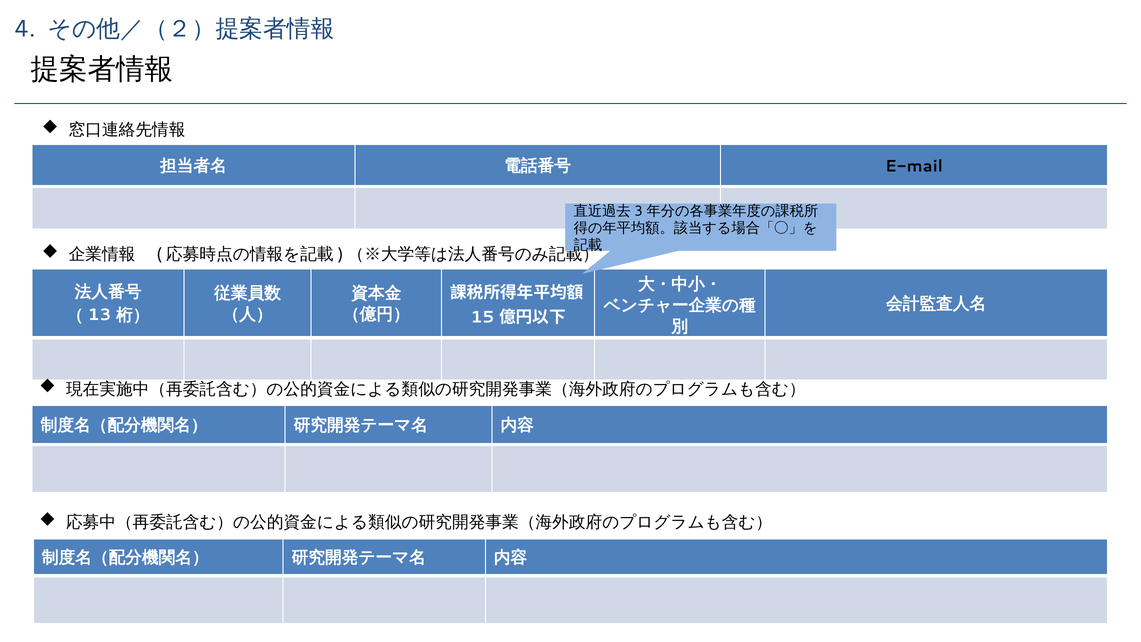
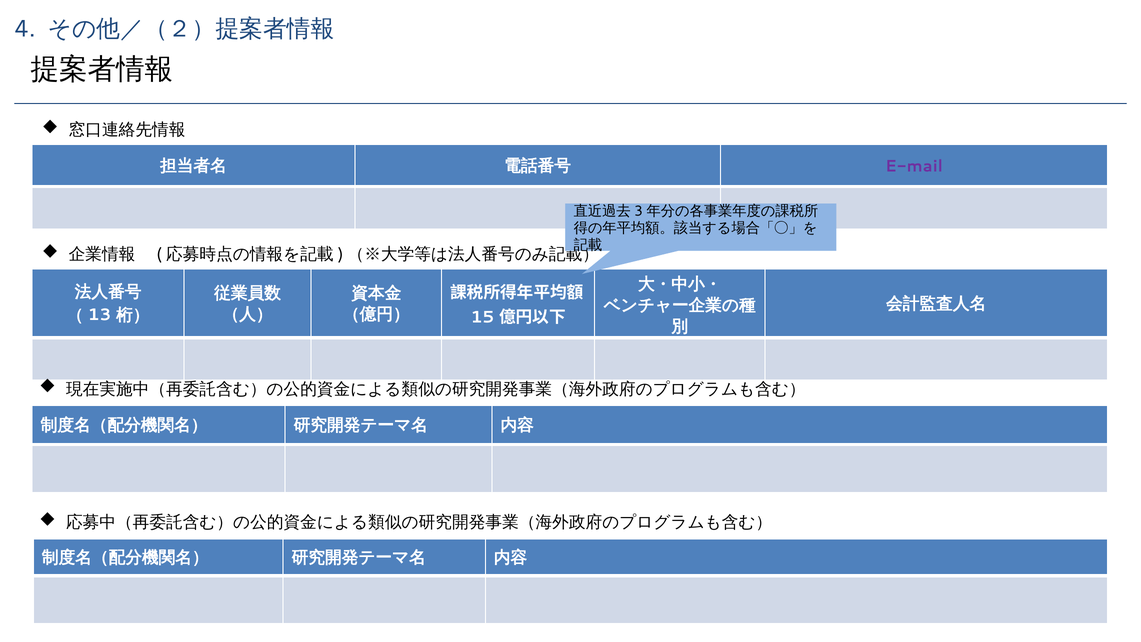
E-mail colour: black -> purple (914, 166)
